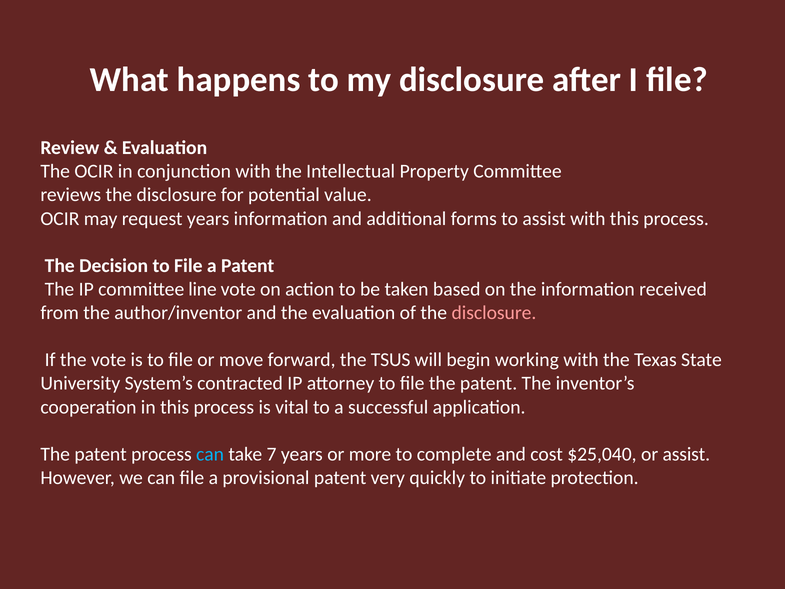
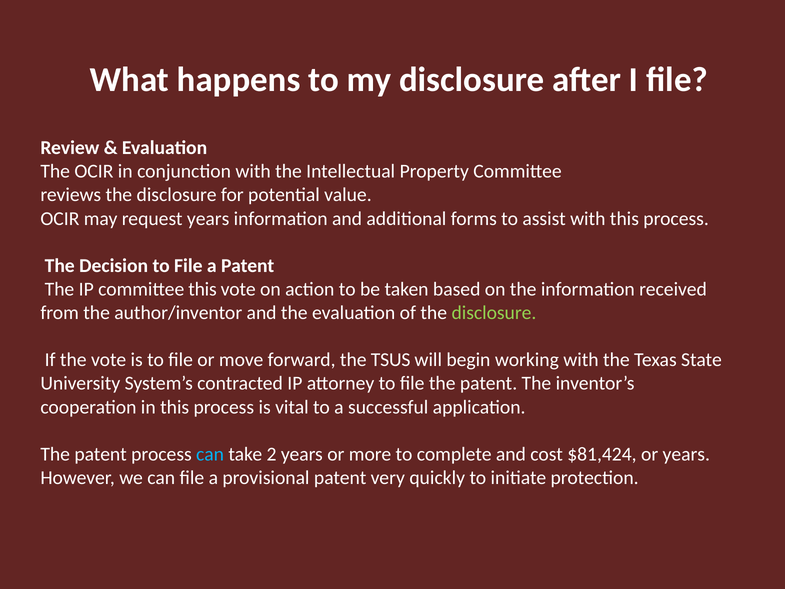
committee line: line -> this (202, 289)
disclosure colour: pink -> light green (494, 313)
7: 7 -> 2 (271, 454)
$25,040: $25,040 -> $81,424 (602, 454)
or assist: assist -> years (686, 454)
